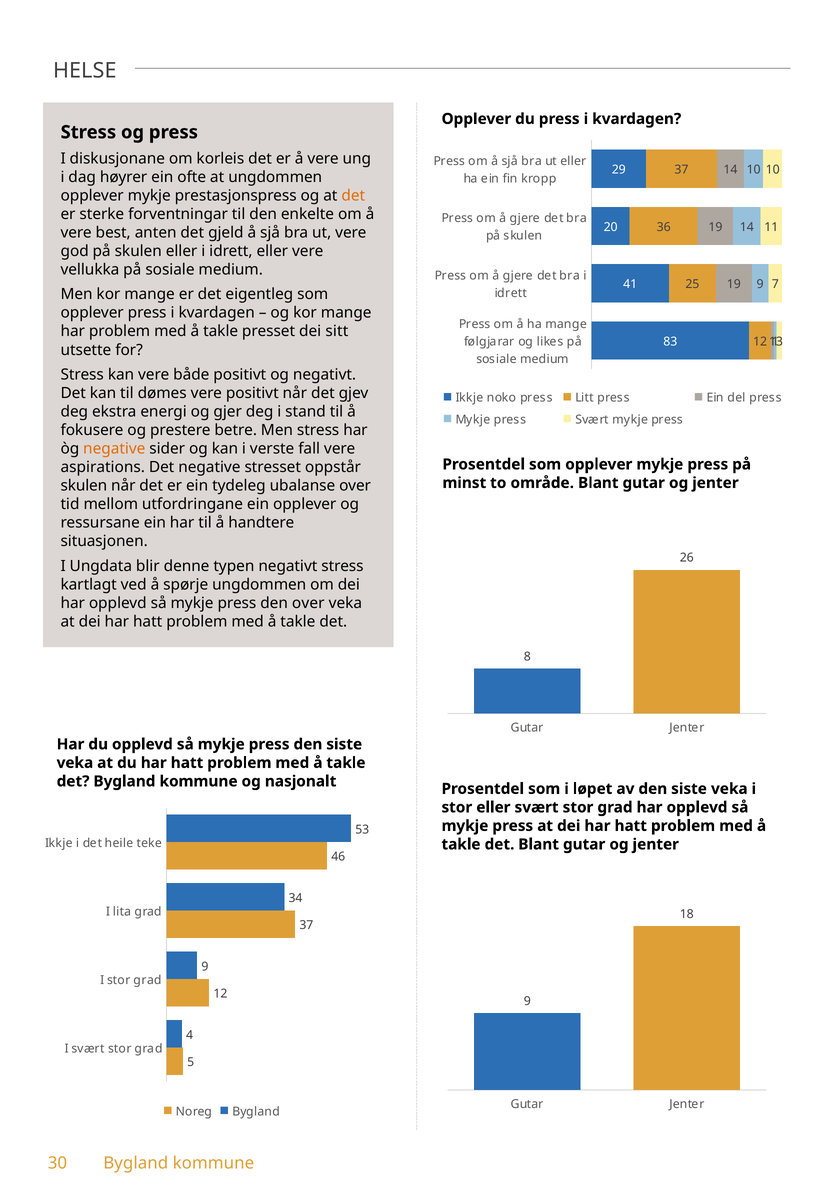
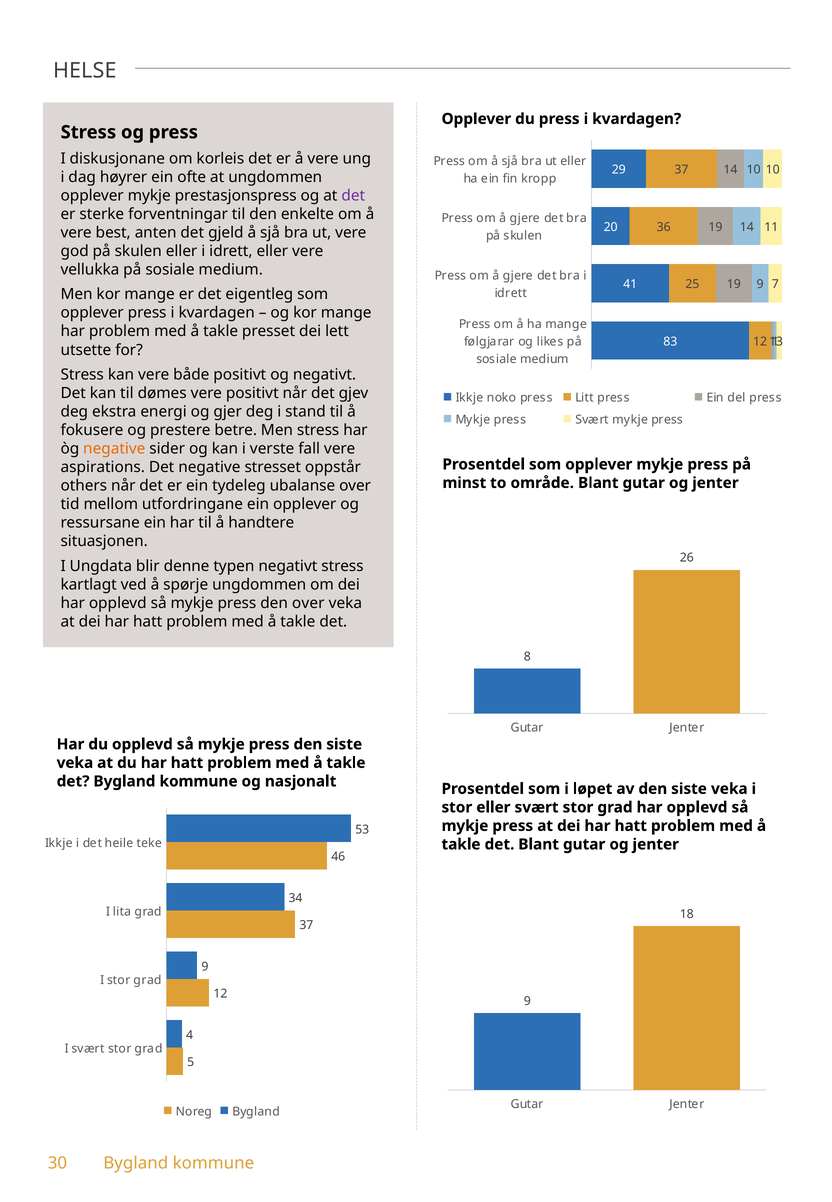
det colour: orange -> purple (353, 196)
sitt: sitt -> lett (337, 331)
skulen: skulen -> others (84, 486)
